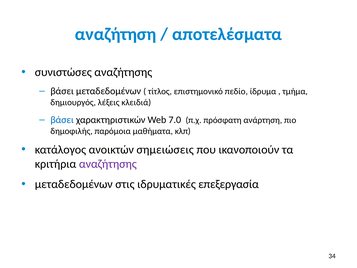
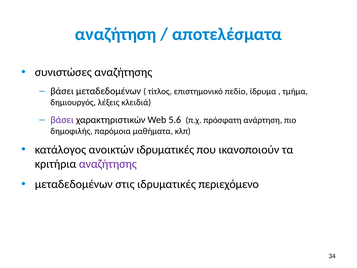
βάσει colour: blue -> purple (62, 120)
7.0: 7.0 -> 5.6 (175, 120)
ανοικτών σημειώσεις: σημειώσεις -> ιδρυματικές (165, 150)
επεξεργασία: επεξεργασία -> περιεχόμενο (229, 184)
